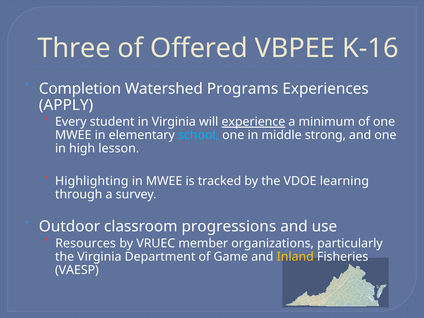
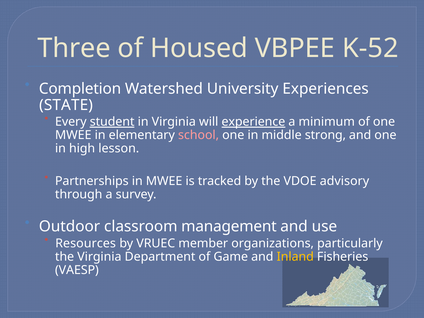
Offered: Offered -> Housed (199, 48)
K-16: K-16 -> K-52 (370, 48)
Programs: Programs -> University (243, 89)
APPLY: APPLY -> STATE (66, 105)
student underline: none -> present (112, 122)
school colour: light blue -> pink (199, 135)
Highlighting: Highlighting -> Partnerships (92, 181)
learning: learning -> advisory (344, 181)
progressions: progressions -> management (229, 227)
